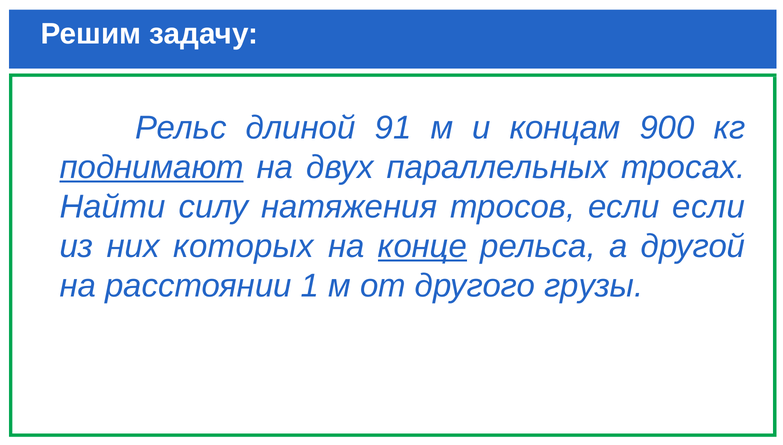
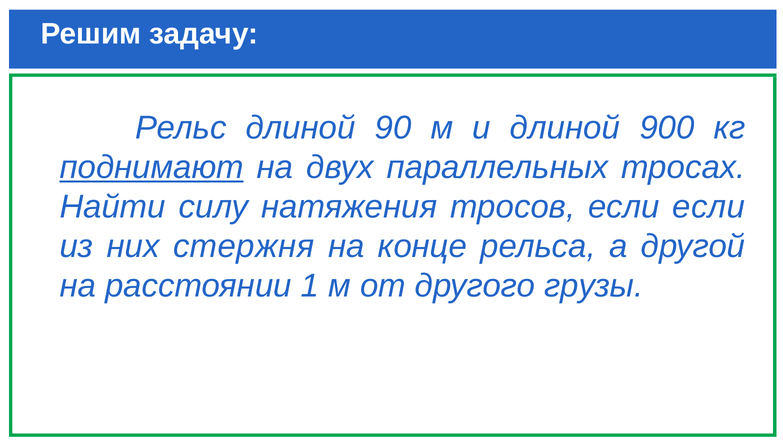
91: 91 -> 90 (393, 128)
и концам: концам -> длиной (565, 128)
которых: которых -> стержня (244, 247)
конце underline: present -> none (423, 247)
